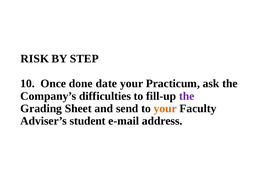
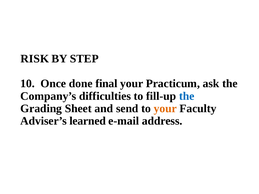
date: date -> final (106, 84)
the colour: purple -> blue (187, 96)
student: student -> learned (88, 121)
